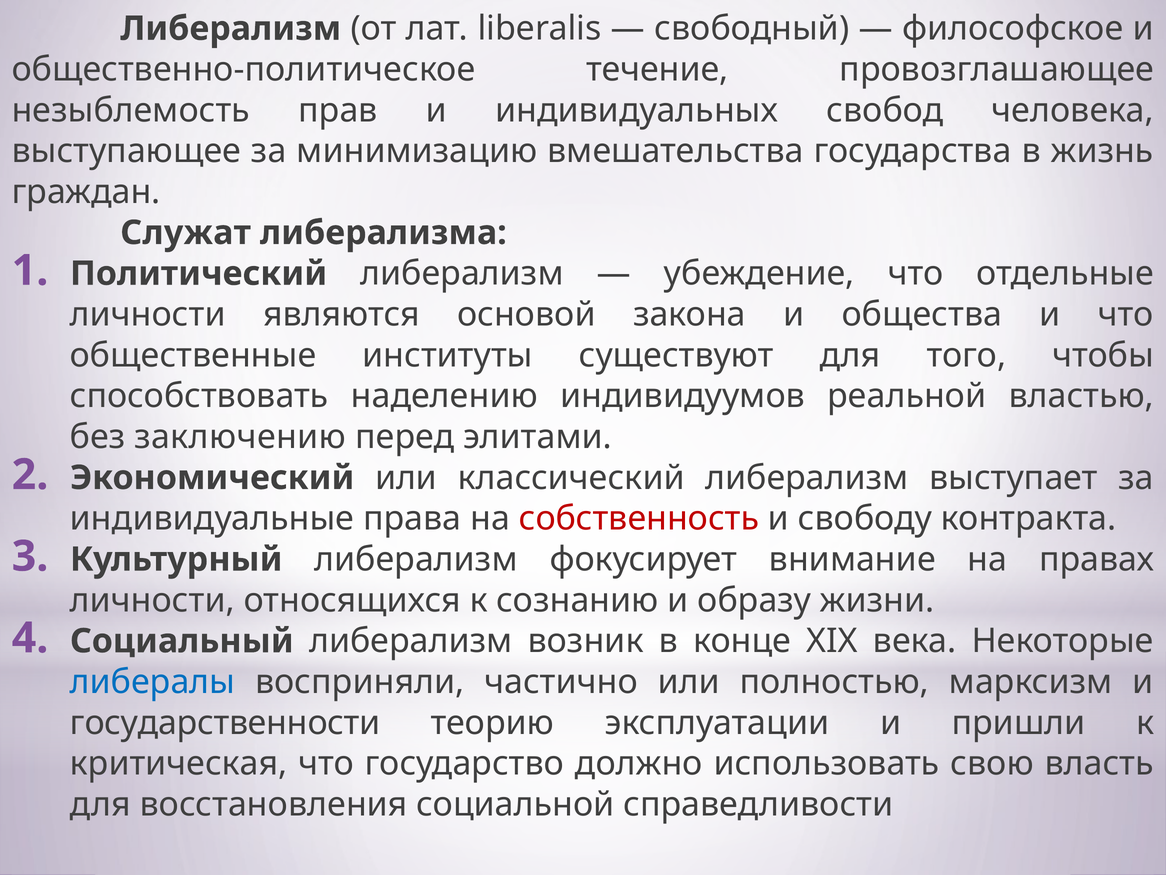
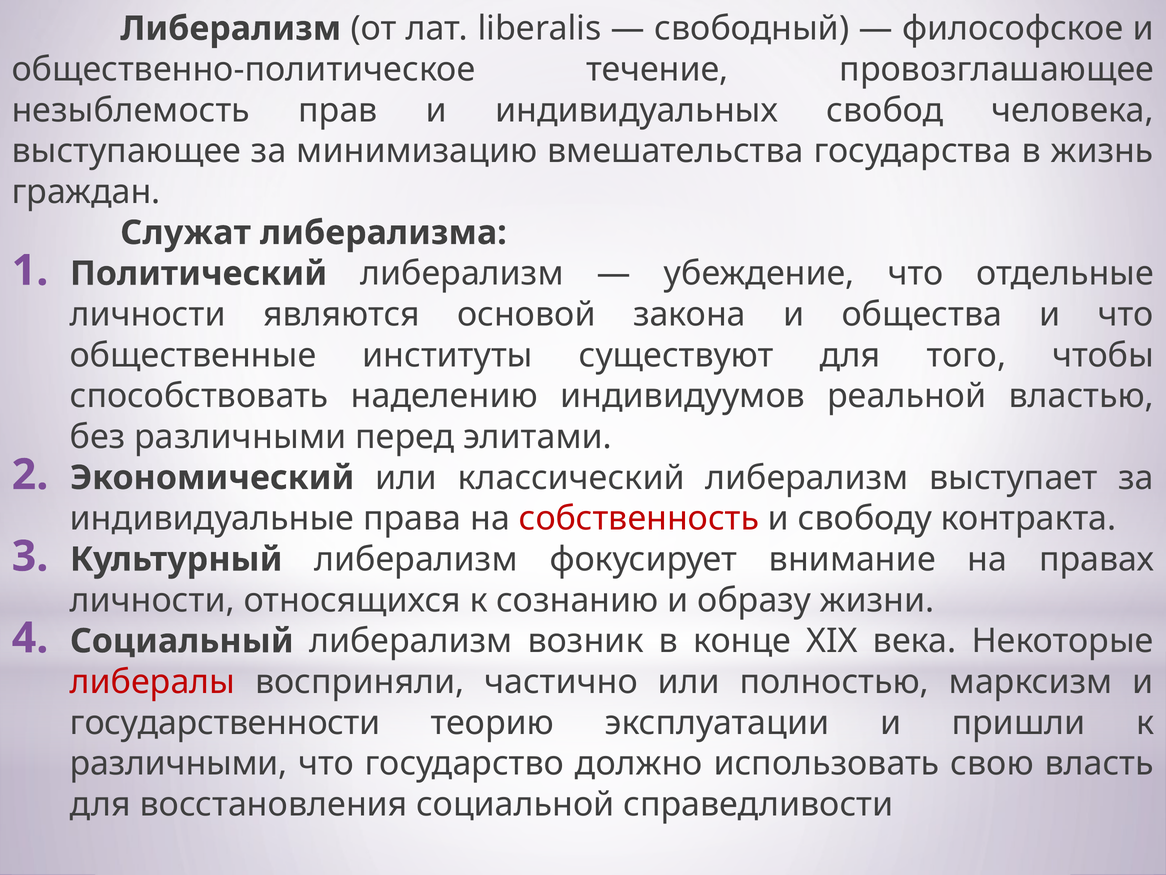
без заключению: заключению -> различными (240, 437)
либералы colour: blue -> red (153, 682)
критическая: критическая -> различными (179, 763)
